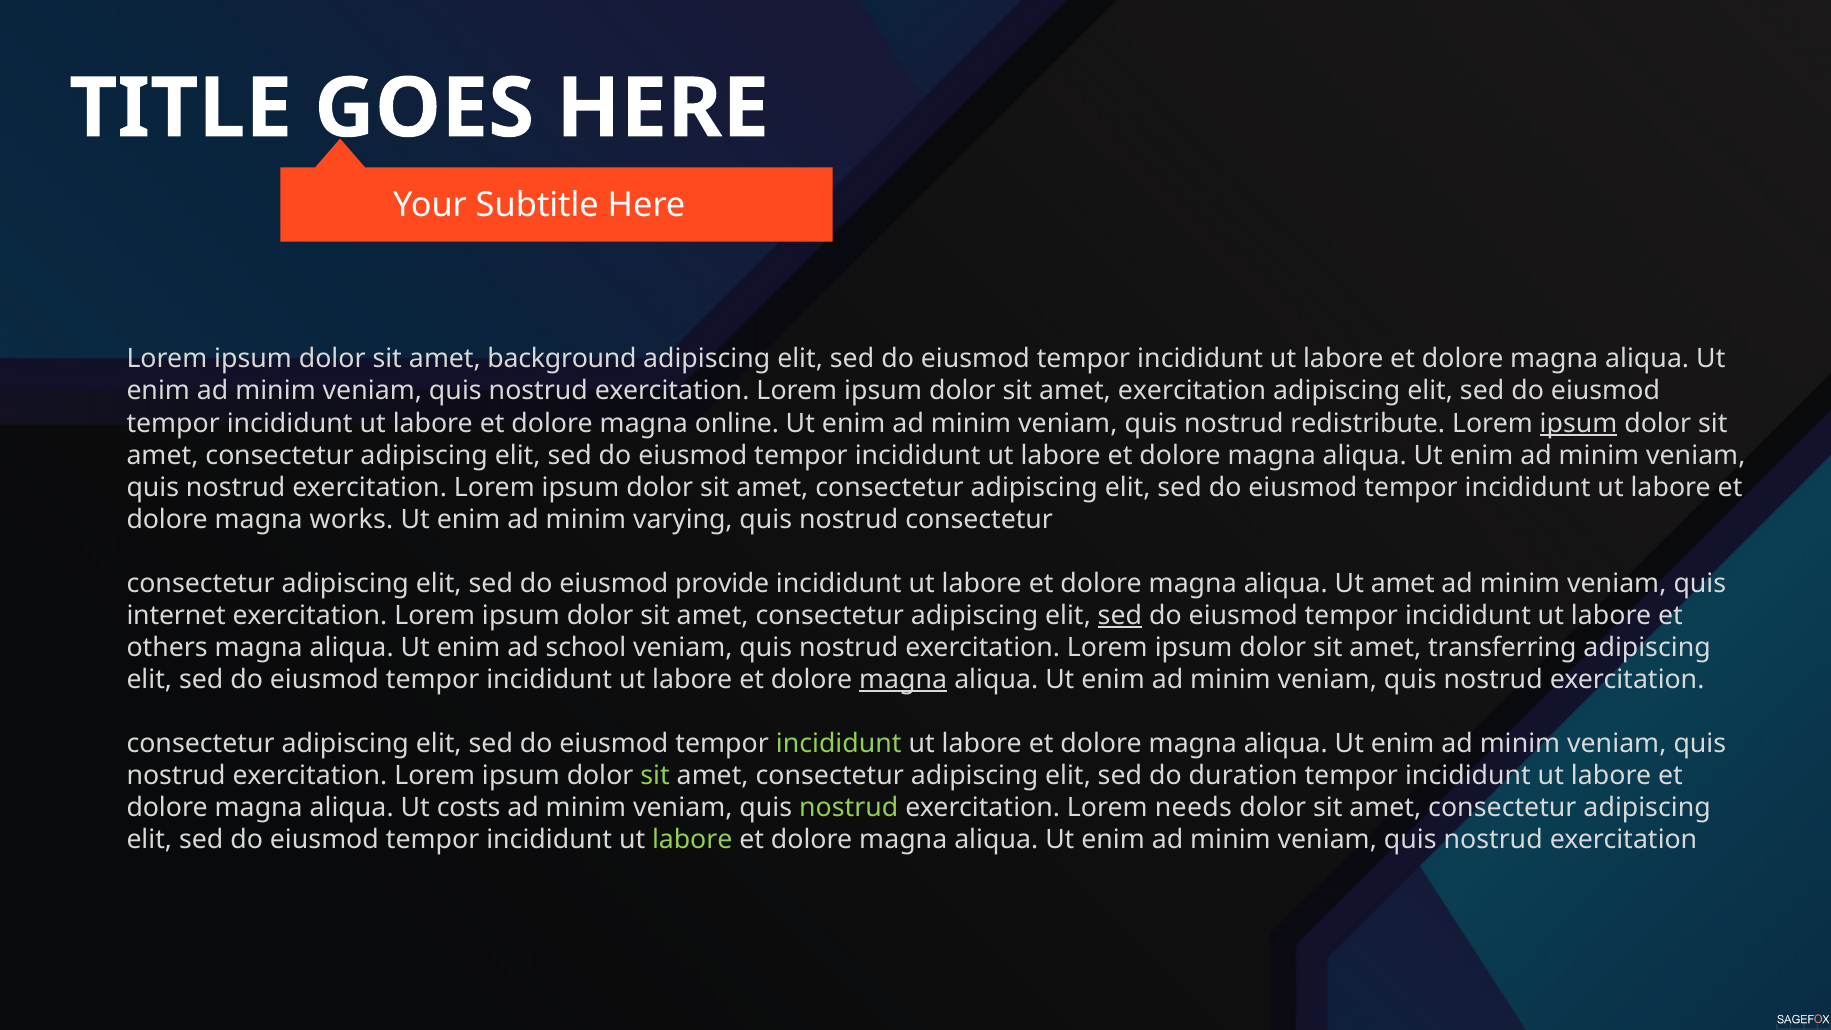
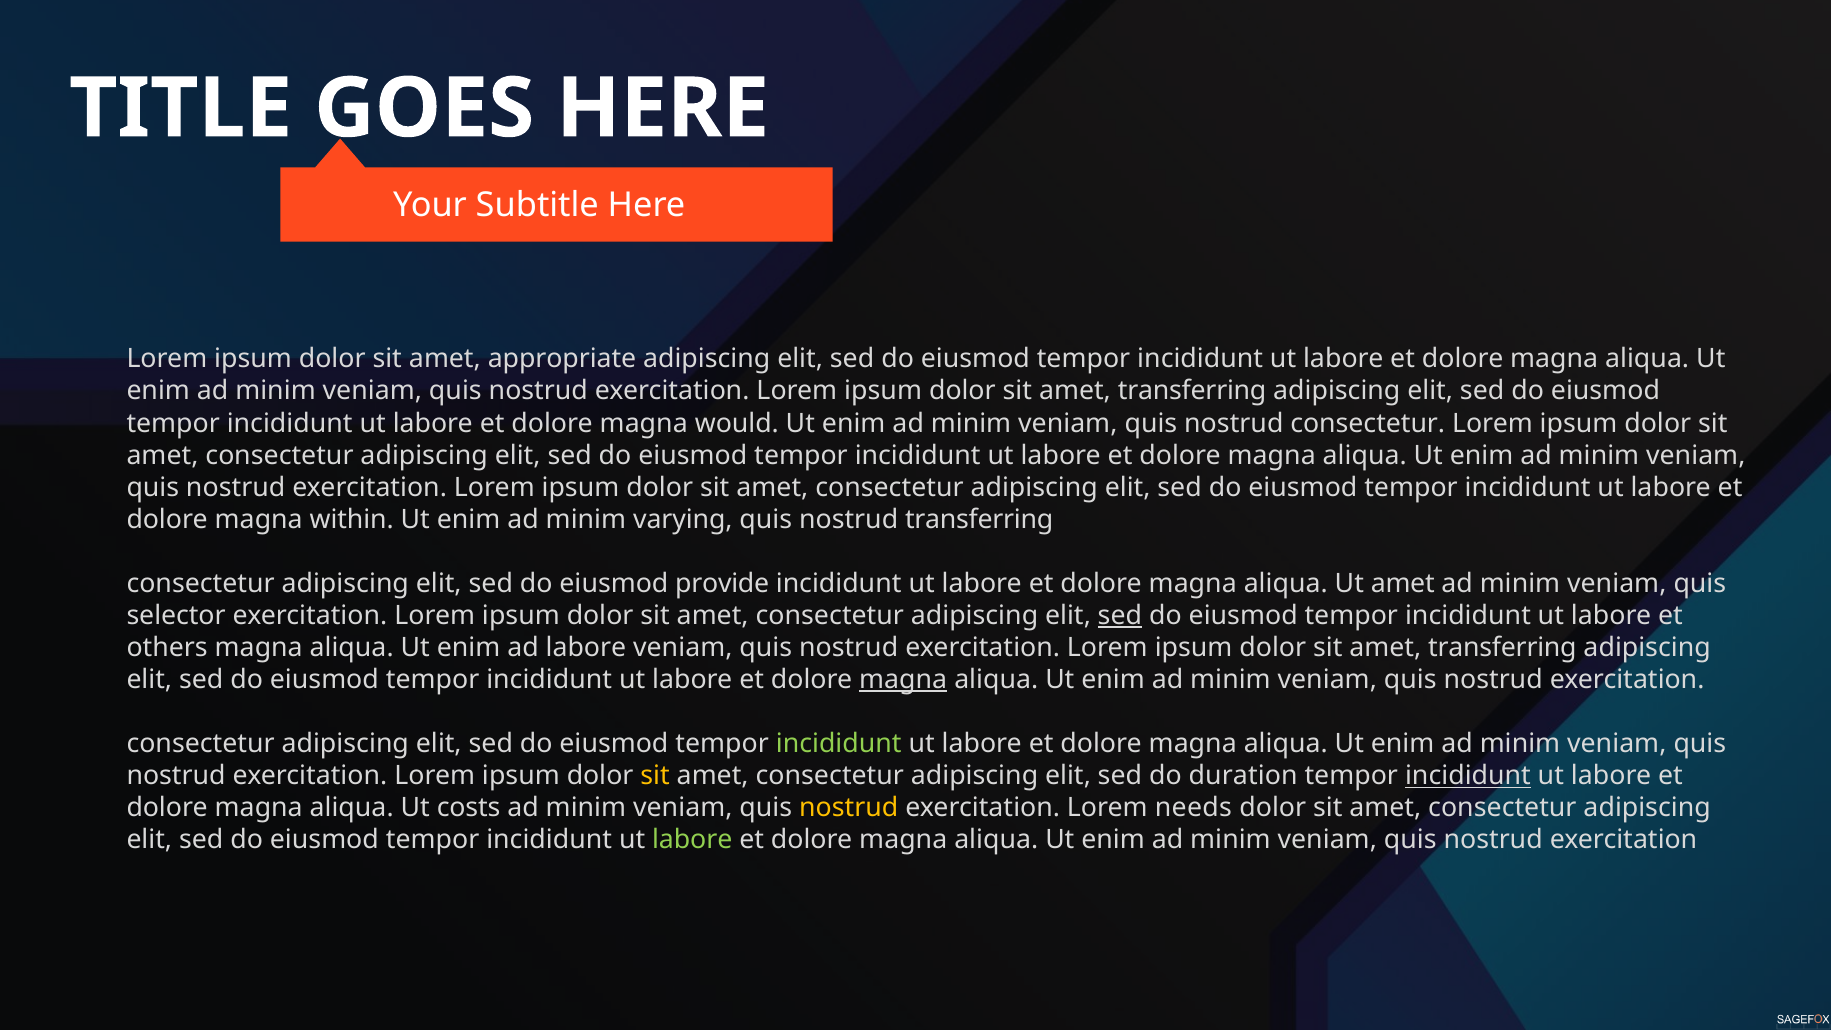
background: background -> appropriate (562, 359)
exercitation: exercitation -> transferring (1192, 391)
online: online -> would (737, 423)
nostrud redistribute: redistribute -> consectetur (1368, 423)
ipsum underline: present -> none (1579, 423)
works: works -> within (352, 519)
nostrud consectetur: consectetur -> transferring (979, 519)
internet: internet -> selector (176, 616)
ad school: school -> labore (586, 648)
sit colour: light green -> yellow (655, 776)
incididunt underline: none -> present (1468, 776)
nostrud colour: light green -> yellow (849, 808)
